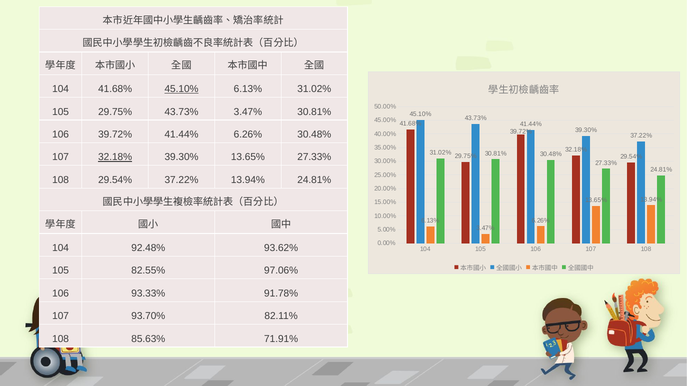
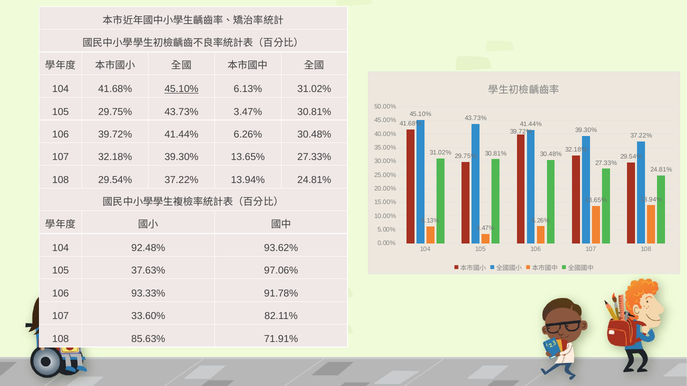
32.18% underline: present -> none (115, 157)
82.55%: 82.55% -> 37.63% (148, 271)
93.70%: 93.70% -> 33.60% (148, 316)
